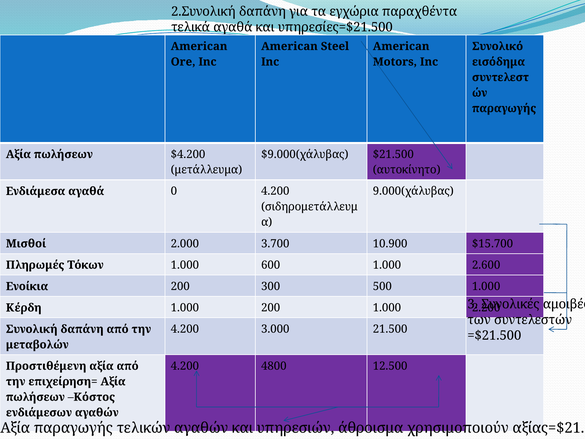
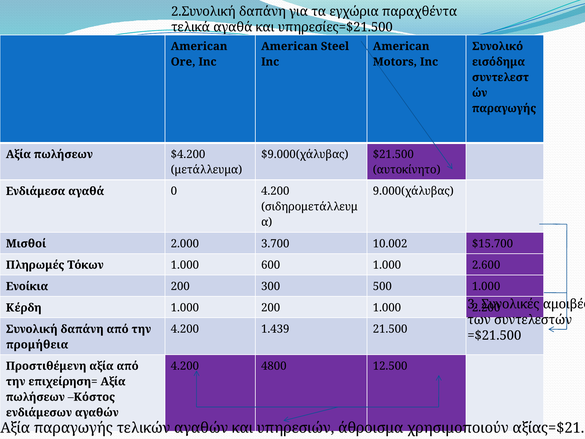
10.900: 10.900 -> 10.002 (390, 243)
3.000: 3.000 -> 1.439 (275, 329)
μεταβολών: μεταβολών -> προμήθεια (37, 344)
